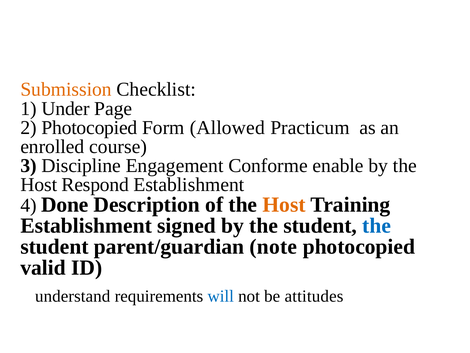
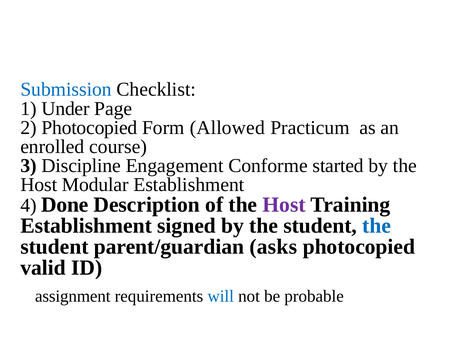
Submission colour: orange -> blue (66, 89)
enable: enable -> started (338, 166)
Respond: Respond -> Modular (95, 185)
Host colour: orange -> purple (284, 204)
note: note -> asks (273, 246)
understand: understand -> assignment (73, 296)
attitudes: attitudes -> probable (314, 296)
